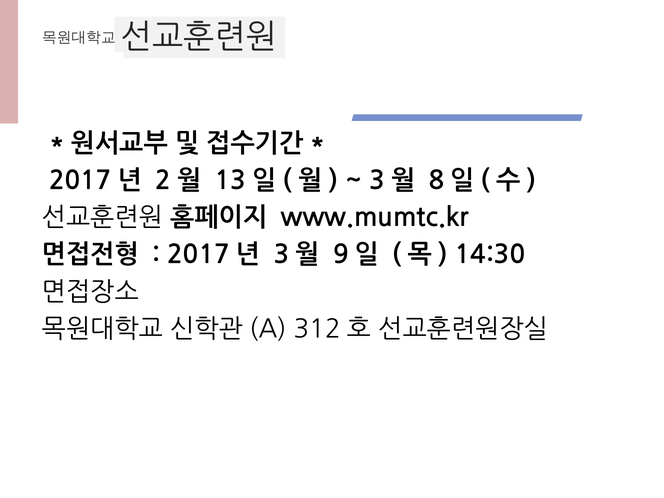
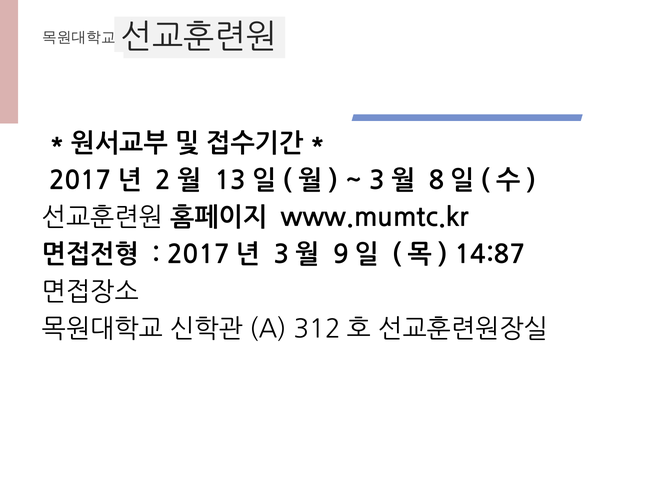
14:30: 14:30 -> 14:87 (490, 255)
